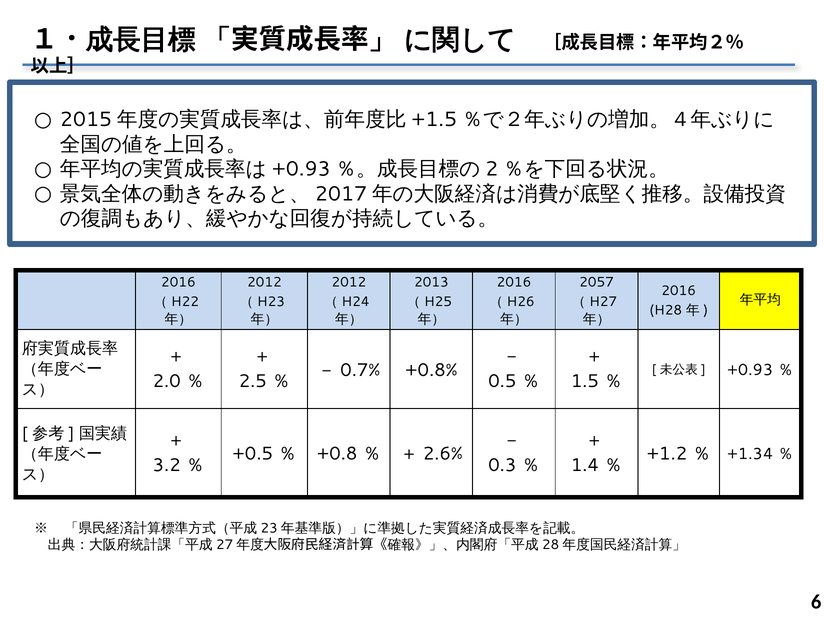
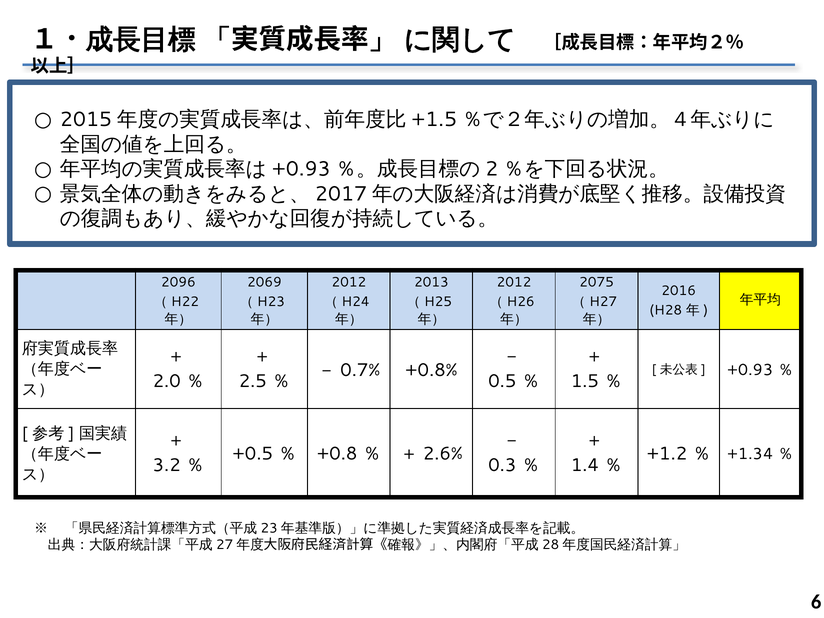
2016: 2016 -> 2096 (178, 282)
2012: 2012 -> 2069 (264, 282)
2016: 2016 -> 2012 (514, 282)
2057: 2057 -> 2075 (597, 282)
